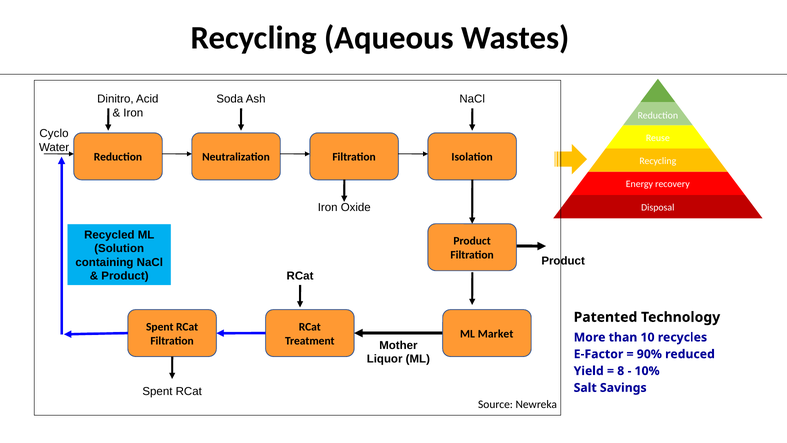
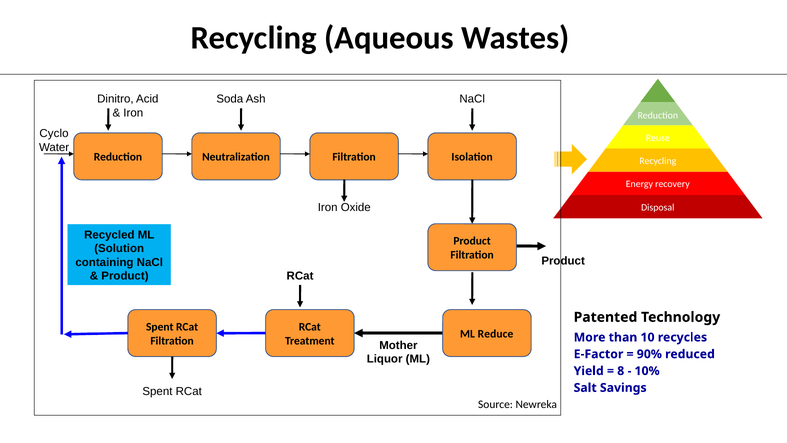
Market: Market -> Reduce (496, 334)
